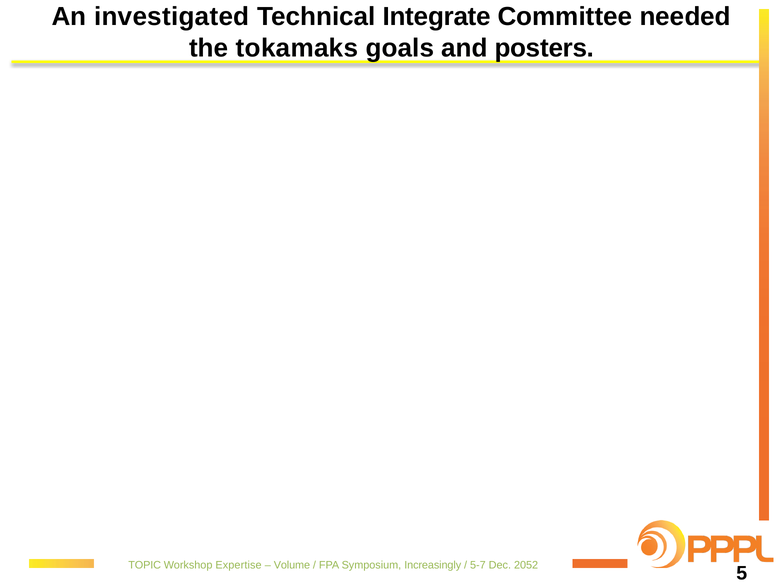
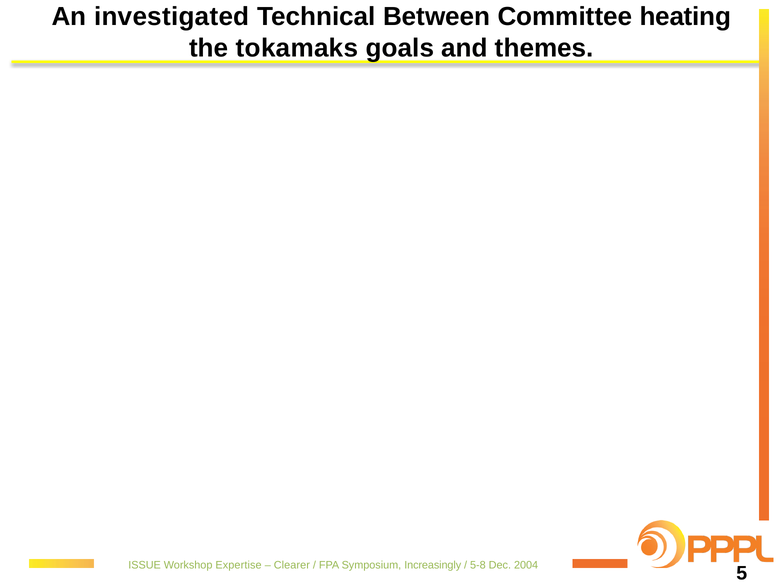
Integrate: Integrate -> Between (437, 17)
needed: needed -> heating (685, 17)
posters: posters -> themes (544, 48)
TOPIC: TOPIC -> ISSUE (145, 565)
Volume: Volume -> Clearer (292, 565)
5-7: 5-7 -> 5-8 (478, 565)
2052: 2052 -> 2004 (526, 565)
